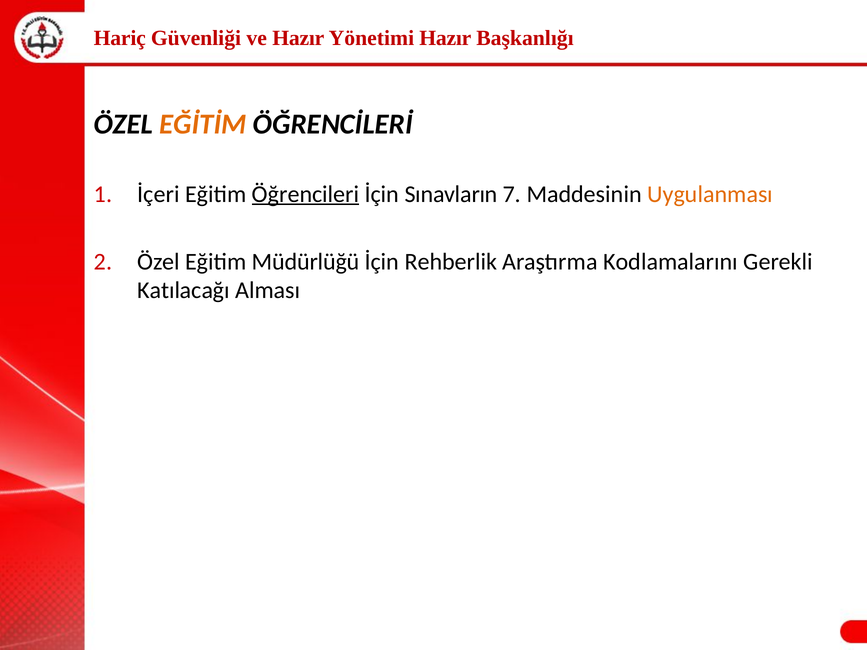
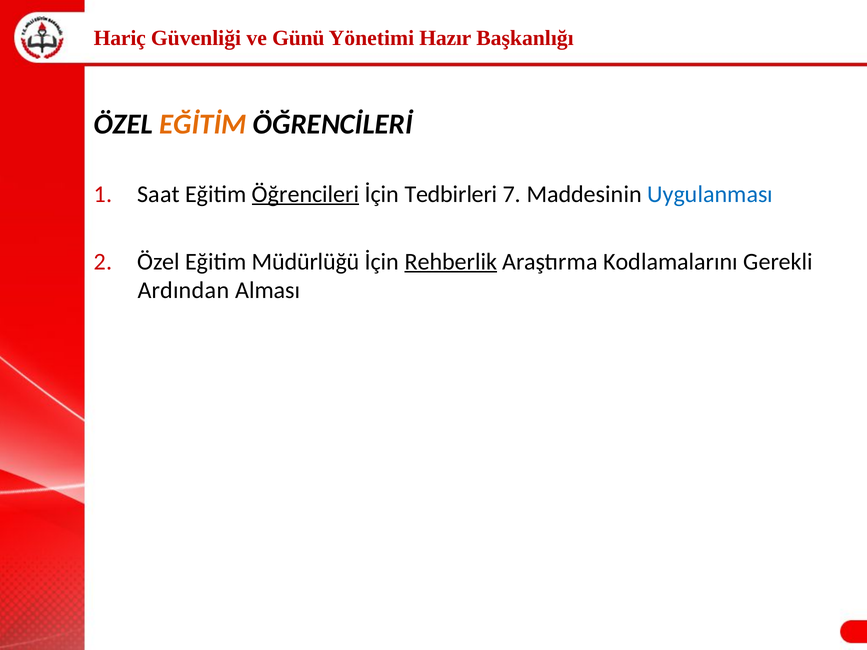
ve Hazır: Hazır -> Günü (298, 38)
İçeri: İçeri -> Saat (158, 194)
Sınavların: Sınavların -> Tedbirleri (451, 194)
Uygulanması colour: orange -> blue (710, 194)
Rehberlik underline: none -> present (451, 262)
Katılacağı: Katılacağı -> Ardından (183, 291)
